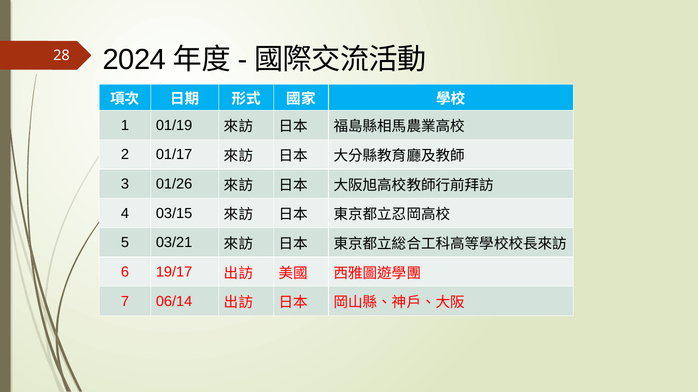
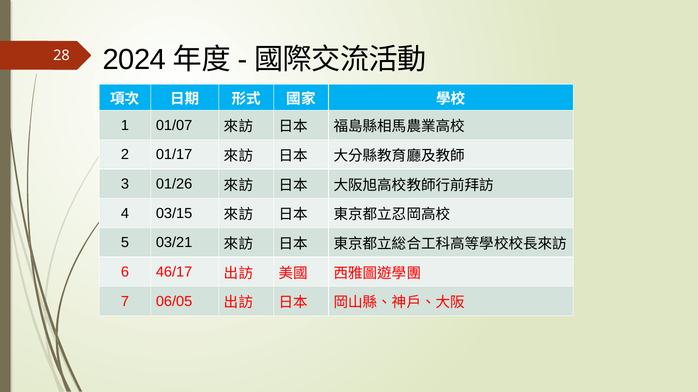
01/19: 01/19 -> 01/07 (174, 125)
19/17: 19/17 -> 46/17 (174, 272)
06/14: 06/14 -> 06/05 (174, 302)
